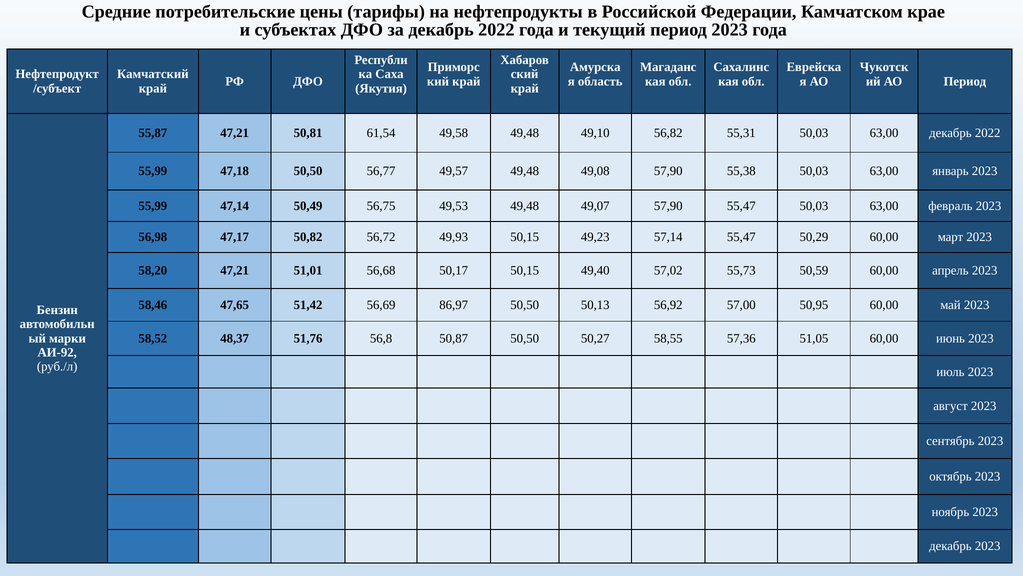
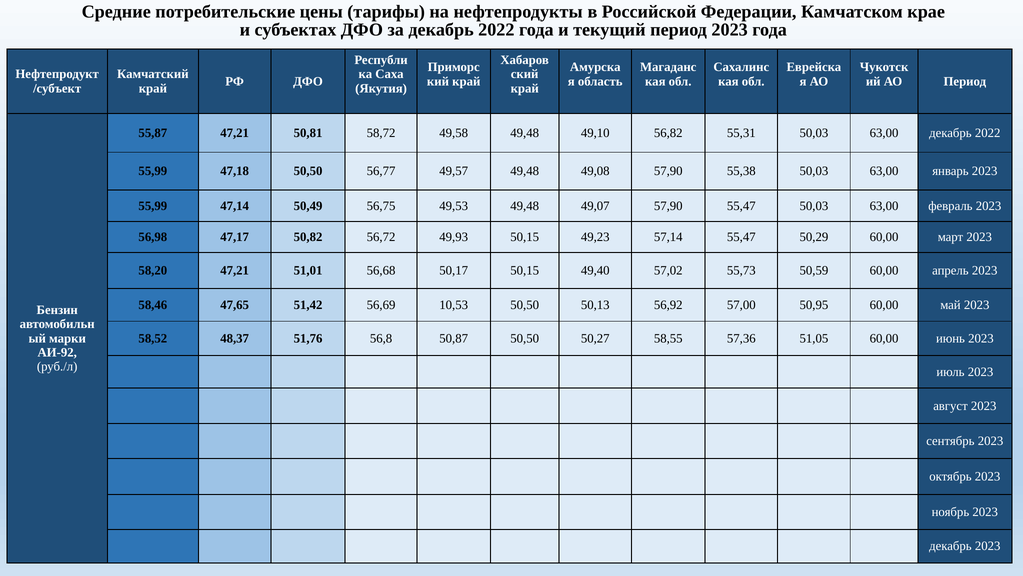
61,54: 61,54 -> 58,72 (381, 133)
86,97: 86,97 -> 10,53 (454, 305)
